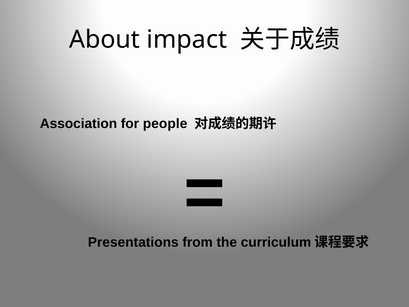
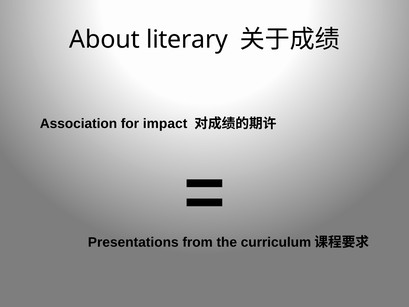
impact: impact -> literary (187, 40)
people: people -> impact (165, 124)
